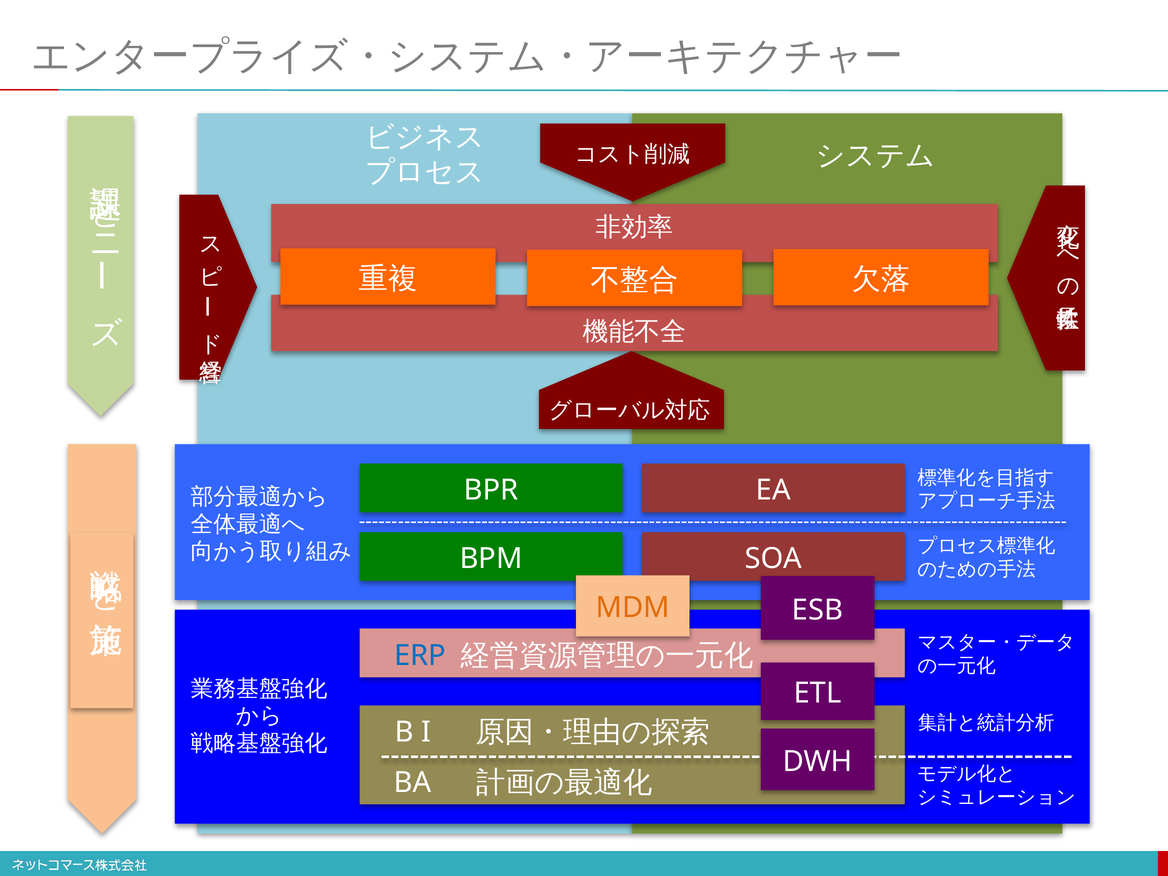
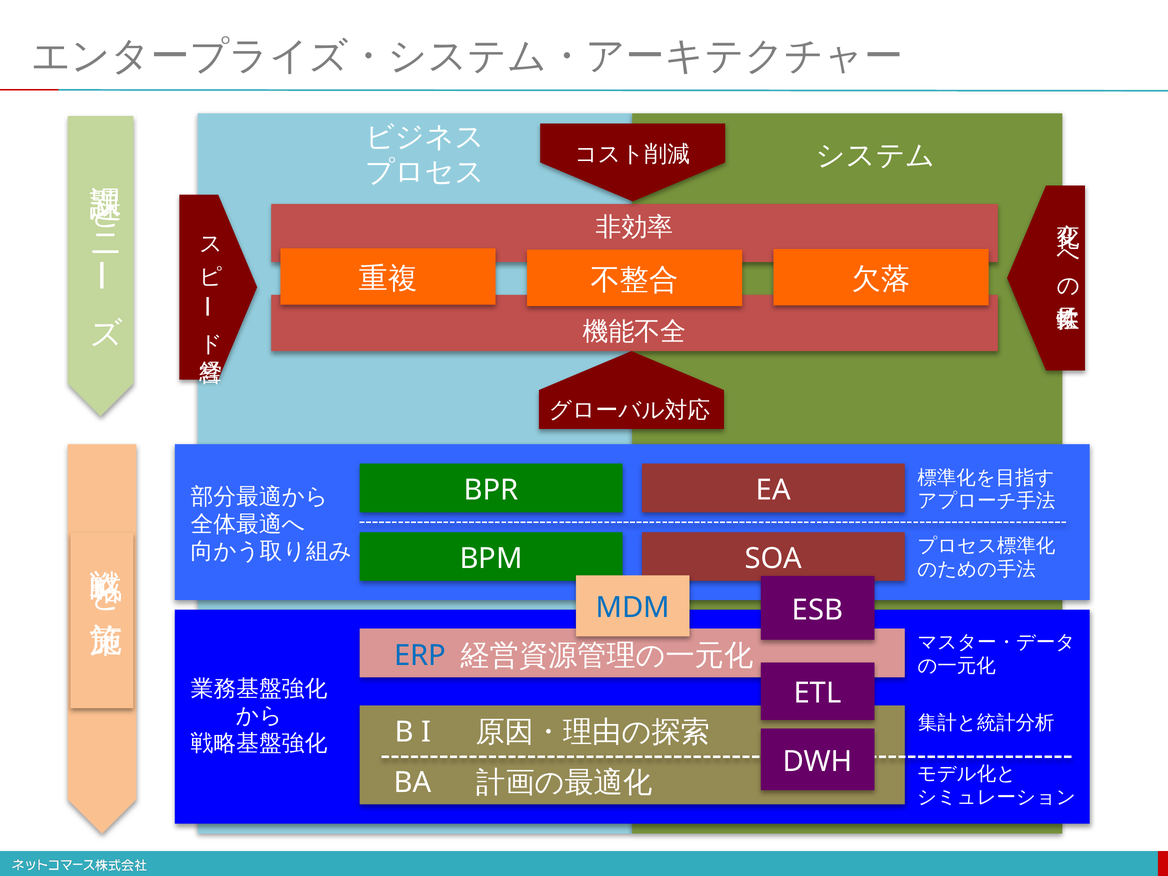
MDM colour: orange -> blue (633, 608)
